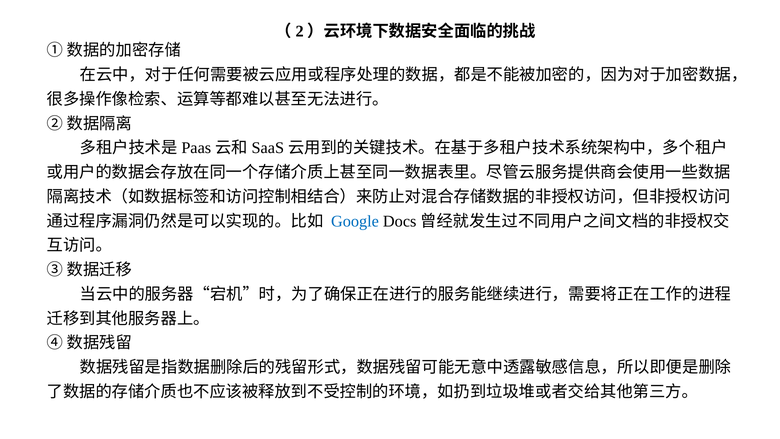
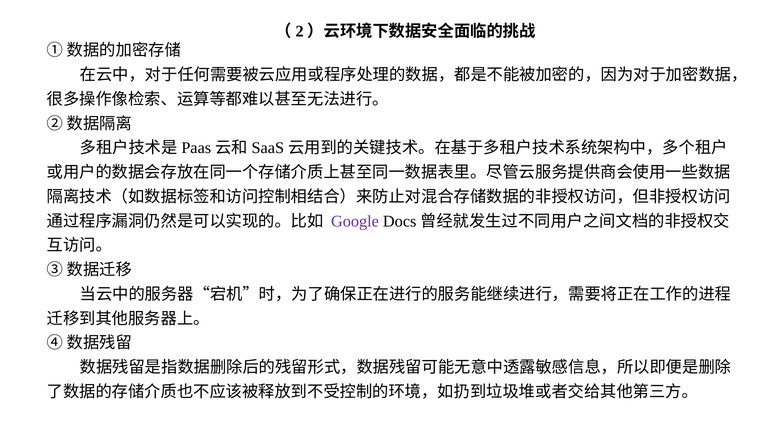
Google colour: blue -> purple (355, 221)
